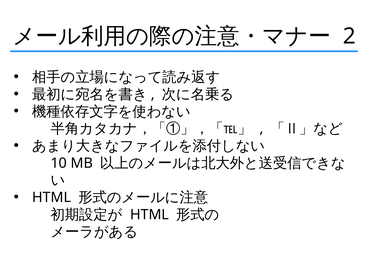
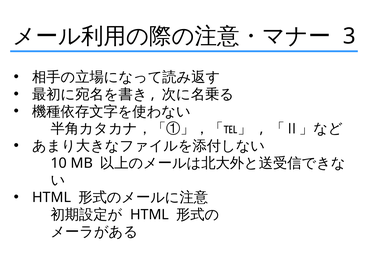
2: 2 -> 3 (349, 36)
